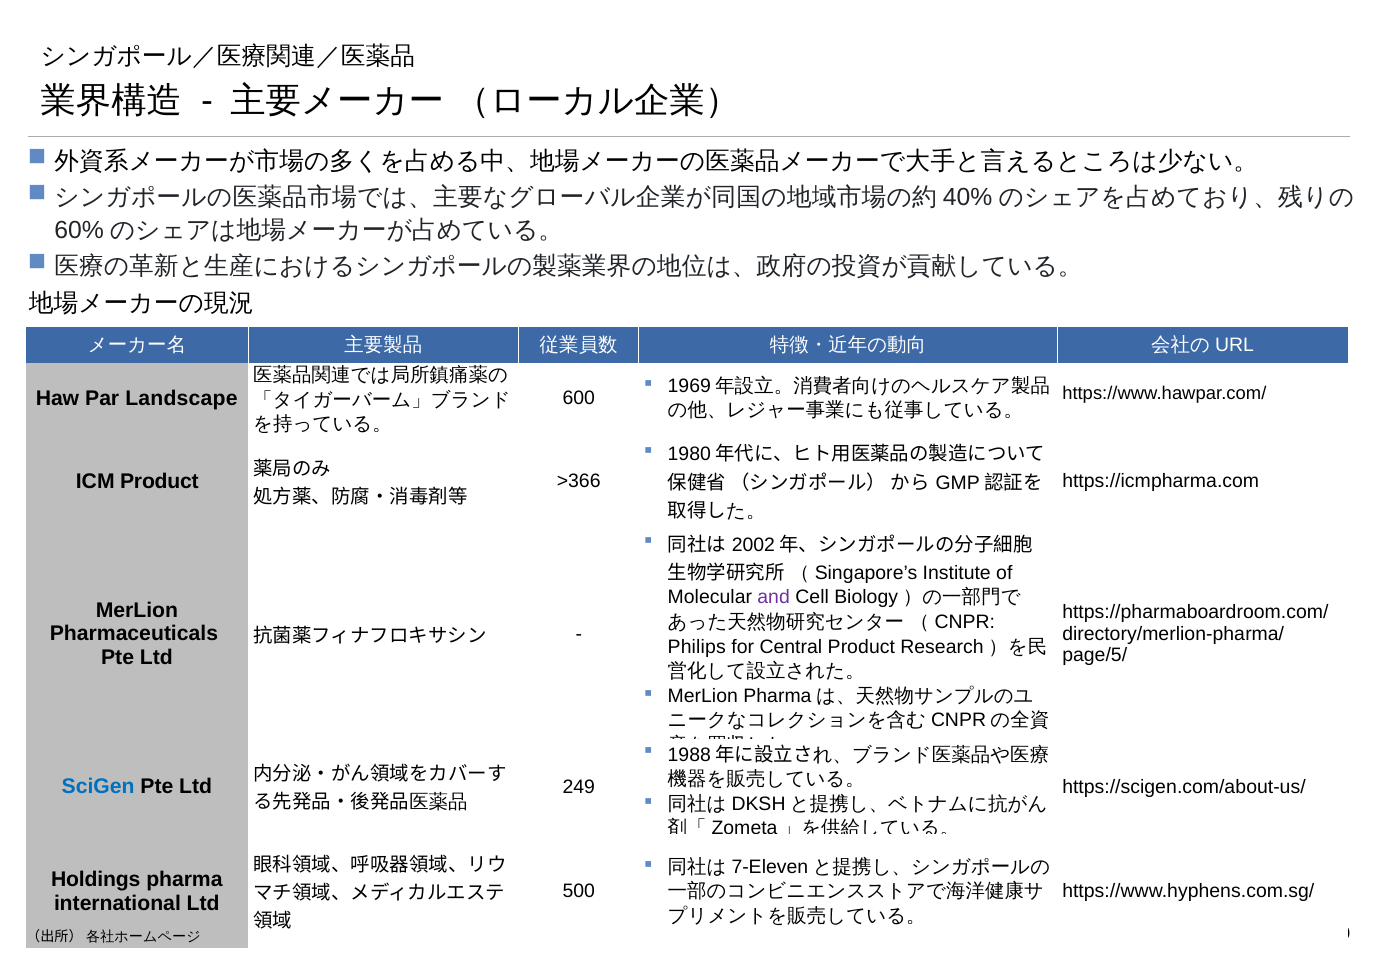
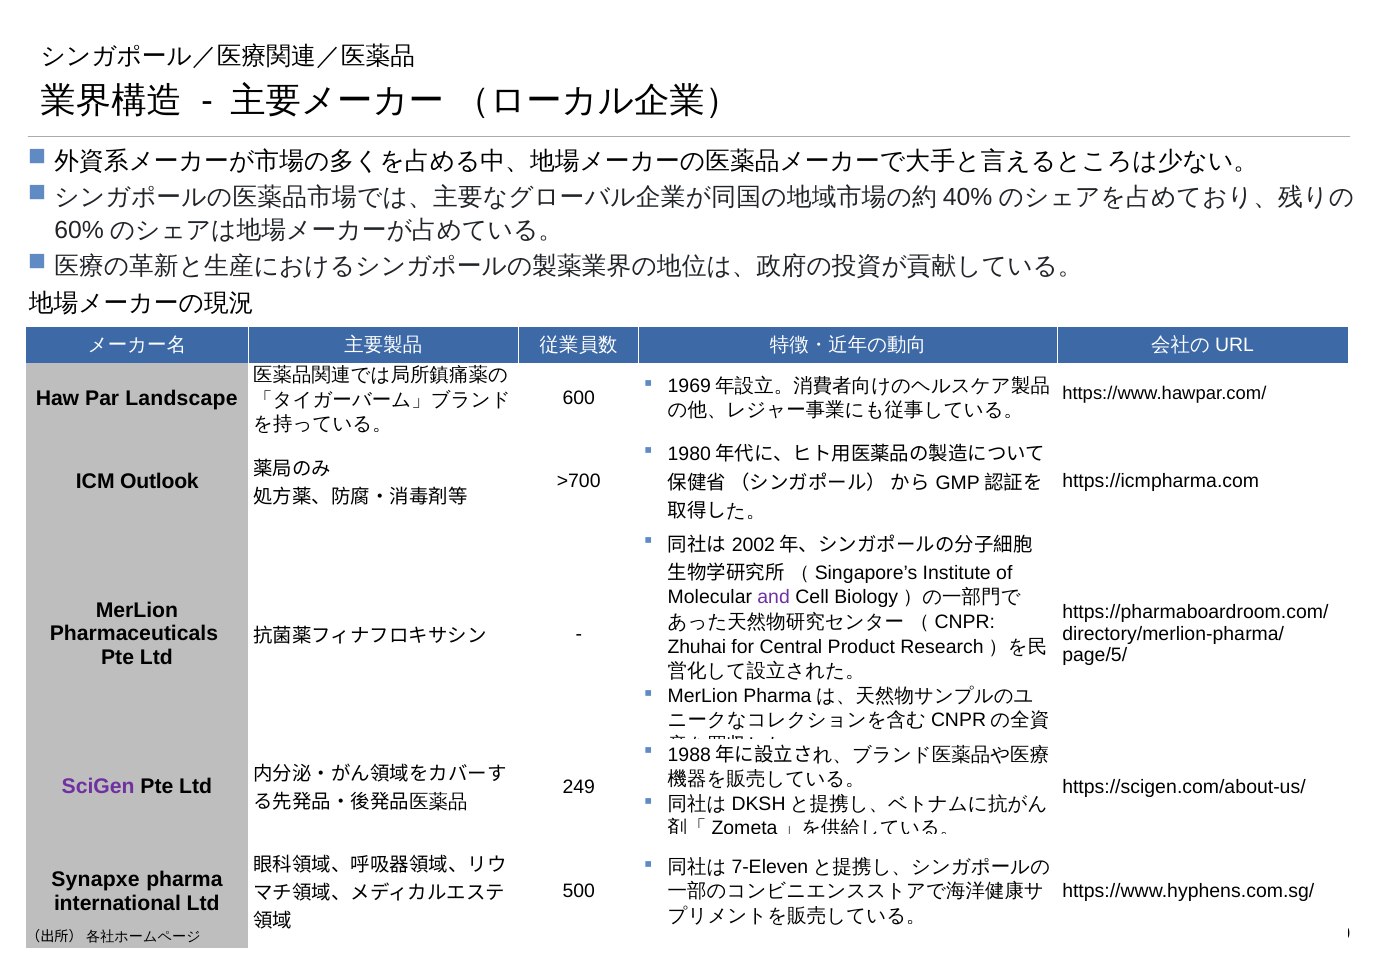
ICM Product: Product -> Outlook (159, 481)
>366: >366 -> >700 (579, 481)
Philips: Philips -> Zhuhai (697, 647)
SciGen colour: blue -> purple (98, 787)
Holdings: Holdings -> Synapxe (96, 880)
